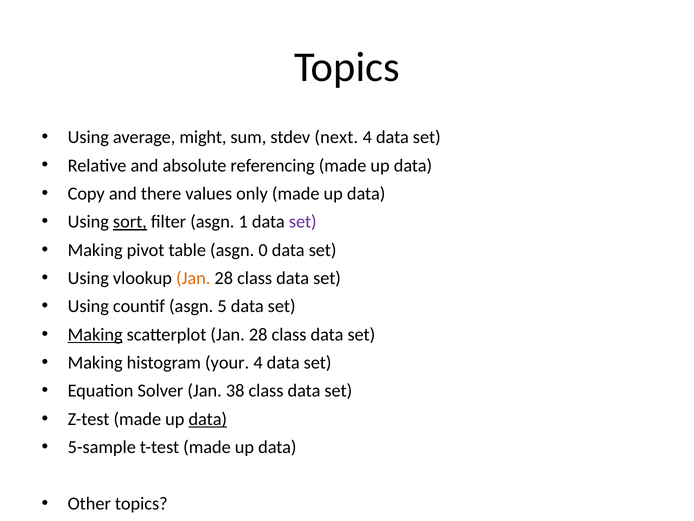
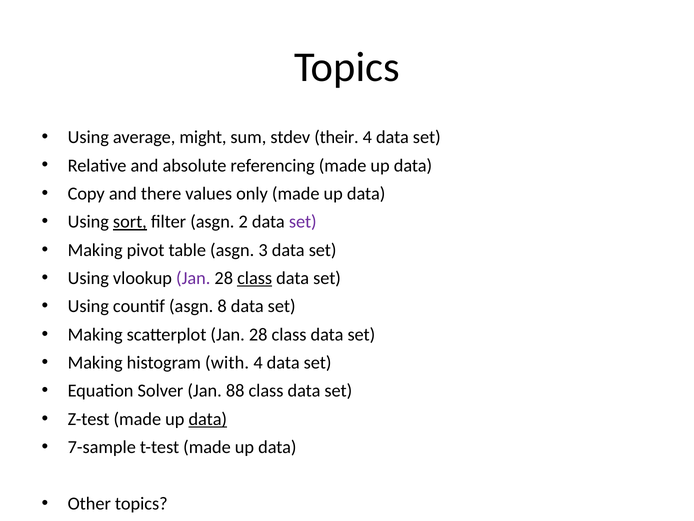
next: next -> their (336, 137)
1: 1 -> 2 (243, 222)
0: 0 -> 3 (263, 250)
Jan colour: orange -> purple (193, 278)
class underline: none -> present (255, 278)
5: 5 -> 8 (222, 306)
Making underline: present -> none (95, 334)
your: your -> with (227, 362)
38: 38 -> 88 (235, 390)
5-sample: 5-sample -> 7-sample (102, 447)
